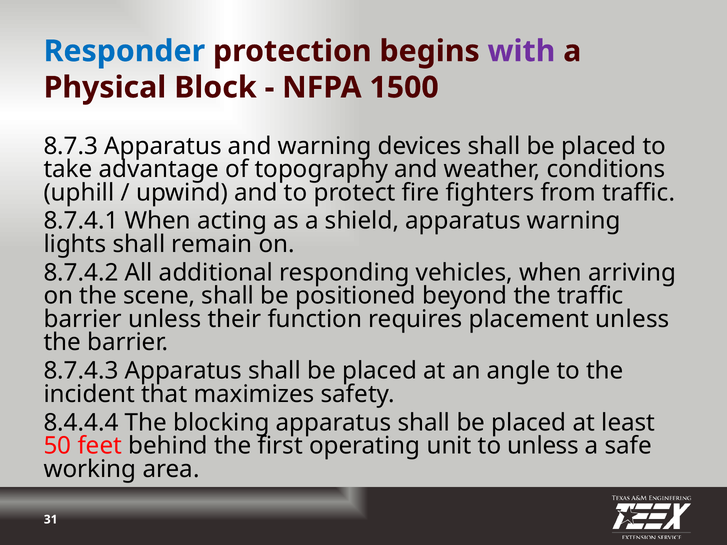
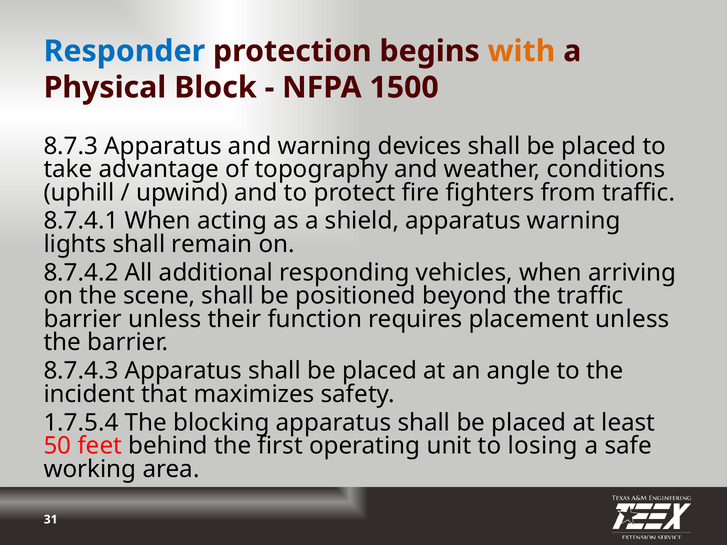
with colour: purple -> orange (521, 51)
8.4.4.4: 8.4.4.4 -> 1.7.5.4 (81, 423)
to unless: unless -> losing (543, 446)
